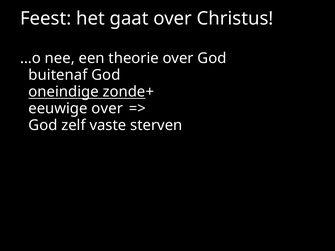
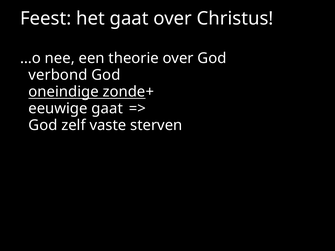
buitenaf: buitenaf -> verbond (58, 75)
eeuwige over: over -> gaat (107, 109)
